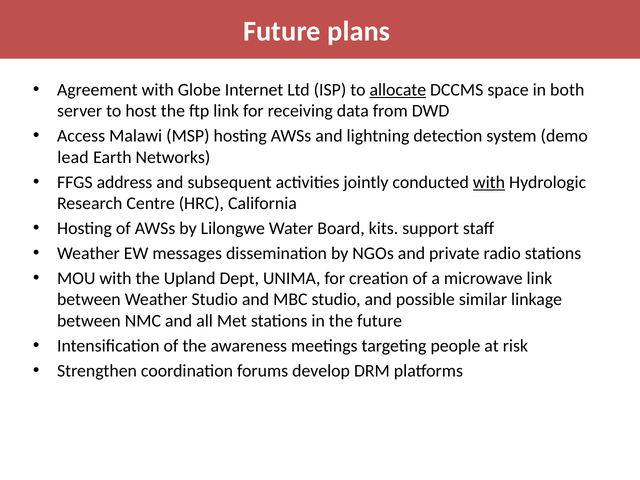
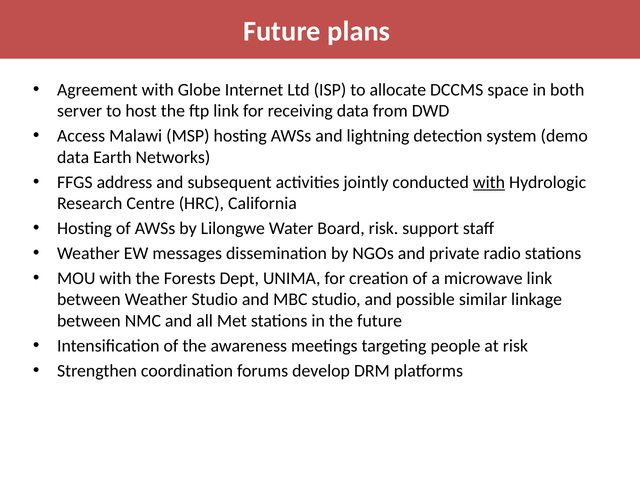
allocate underline: present -> none (398, 90)
lead: lead -> data (73, 157)
Board kits: kits -> risk (384, 228)
Upland: Upland -> Forests (190, 278)
